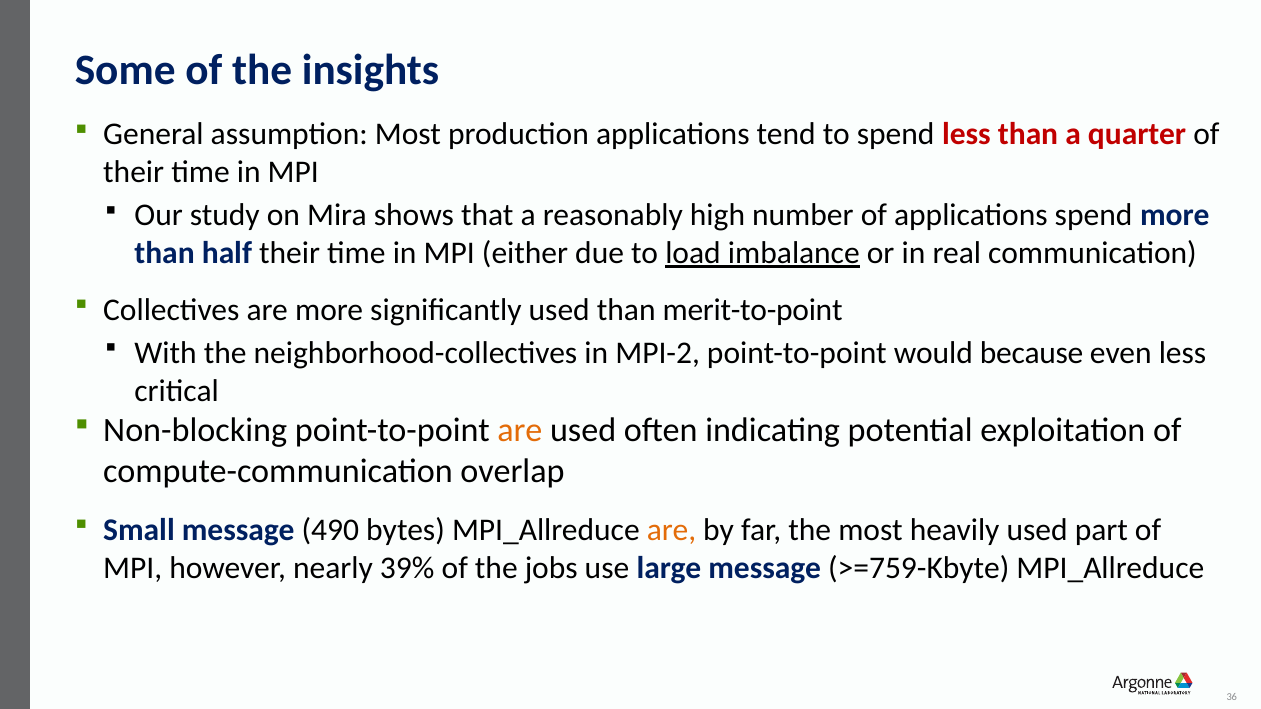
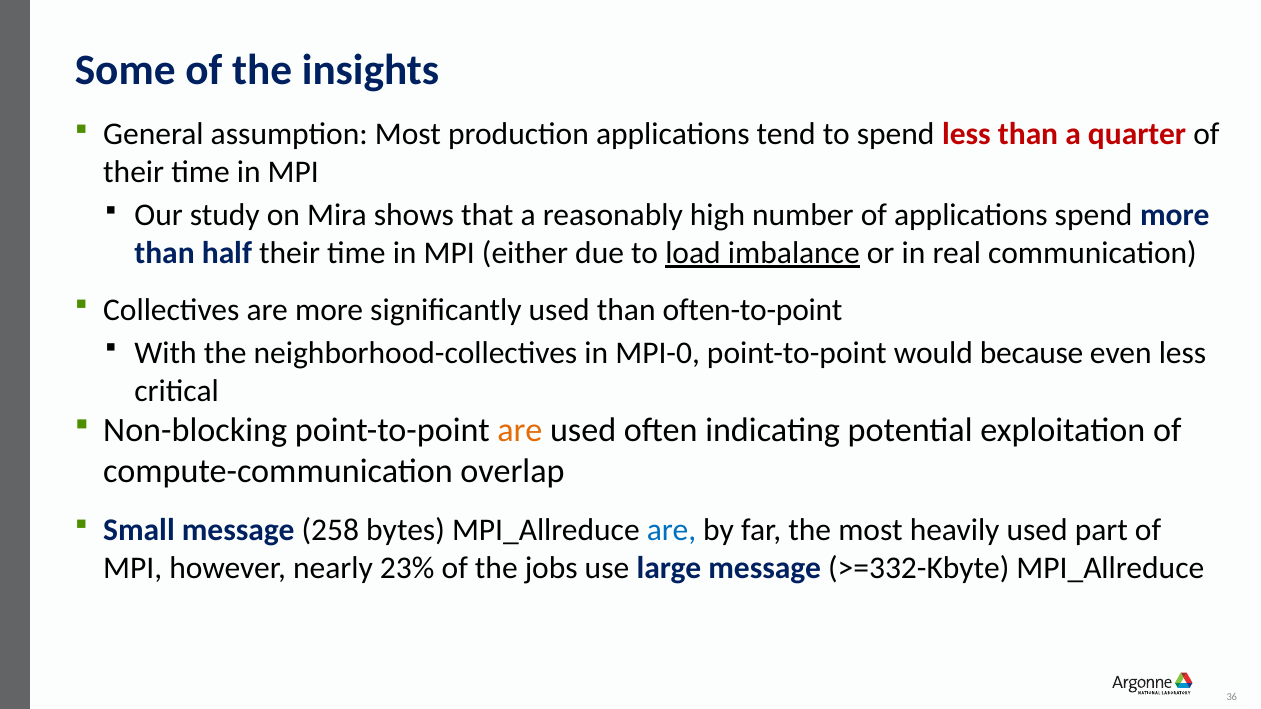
merit-to-point: merit-to-point -> often-to-point (753, 310)
MPI-2: MPI-2 -> MPI-0 (658, 353)
490: 490 -> 258 (330, 530)
are colour: orange -> blue (671, 530)
39%: 39% -> 23% (407, 568)
>=759-Kbyte: >=759-Kbyte -> >=332-Kbyte (919, 568)
